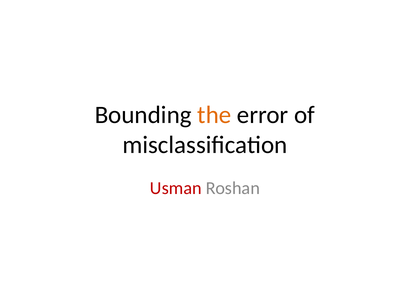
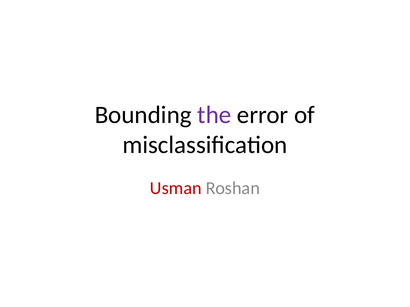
the colour: orange -> purple (214, 115)
